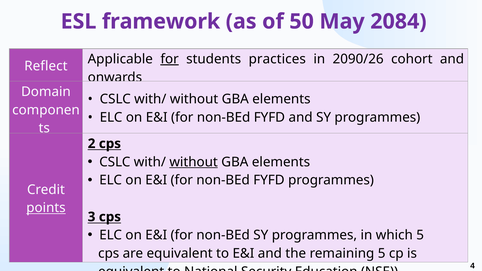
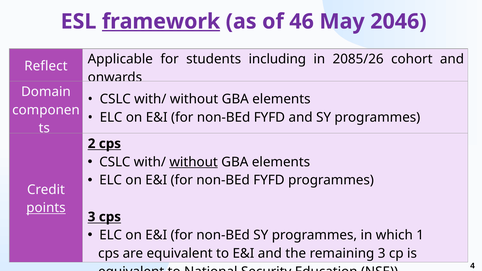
framework underline: none -> present (161, 21)
50: 50 -> 46 (302, 21)
2084: 2084 -> 2046 (398, 21)
for underline: present -> none (170, 59)
practices: practices -> including (277, 59)
2090/26: 2090/26 -> 2085/26 (358, 59)
which 5: 5 -> 1 (420, 235)
remaining 5: 5 -> 3 (382, 254)
